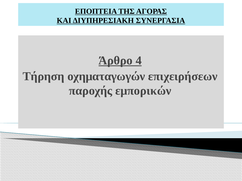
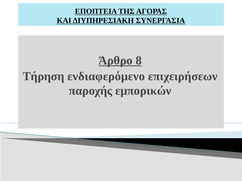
4: 4 -> 8 (139, 61)
οχηματαγωγών: οχηματαγωγών -> ενδιαφερόμενο (106, 77)
